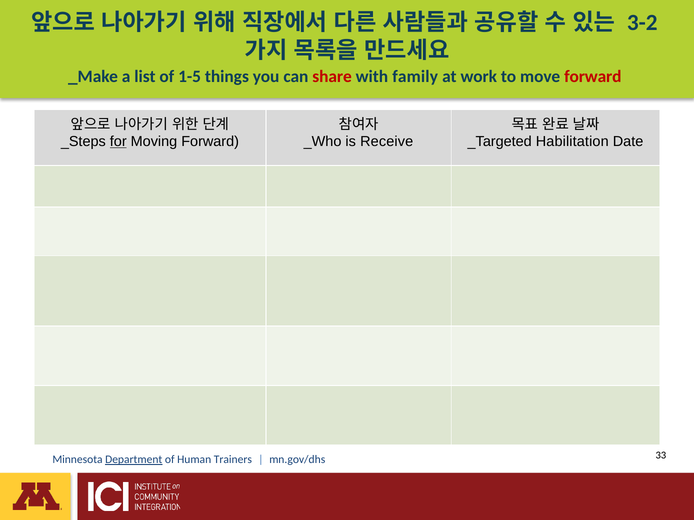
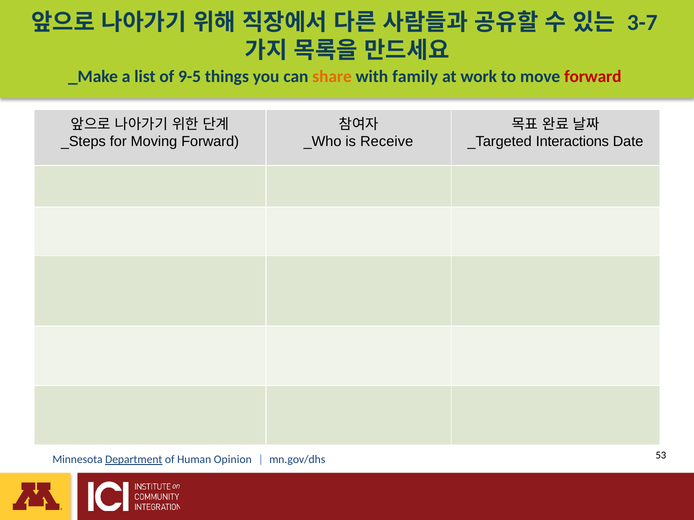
3-2: 3-2 -> 3-7 (642, 23)
1-5: 1-5 -> 9-5 (190, 76)
share colour: red -> orange (332, 76)
for underline: present -> none (118, 142)
Habilitation: Habilitation -> Interactions (572, 142)
Trainers: Trainers -> Opinion (233, 460)
33: 33 -> 53 (661, 456)
